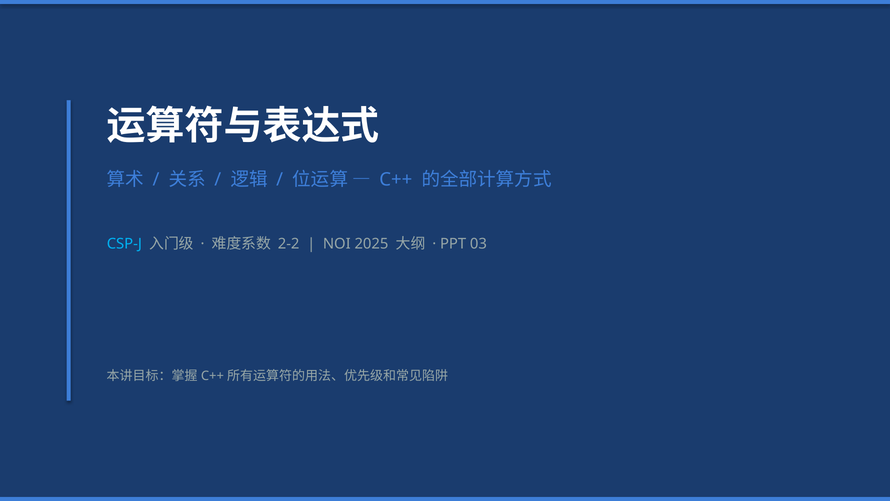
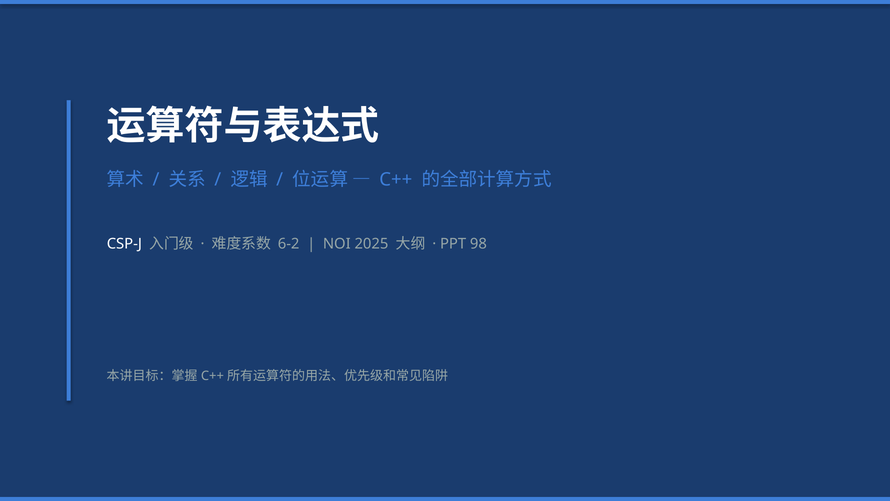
CSP-J colour: light blue -> white (124, 244)
2-2: 2-2 -> 6-2 (289, 244)
03: 03 -> 98 (478, 244)
